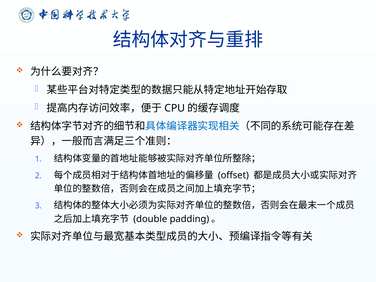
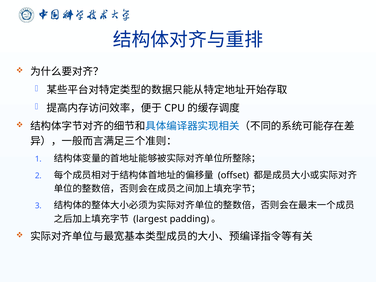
double: double -> largest (150, 219)
